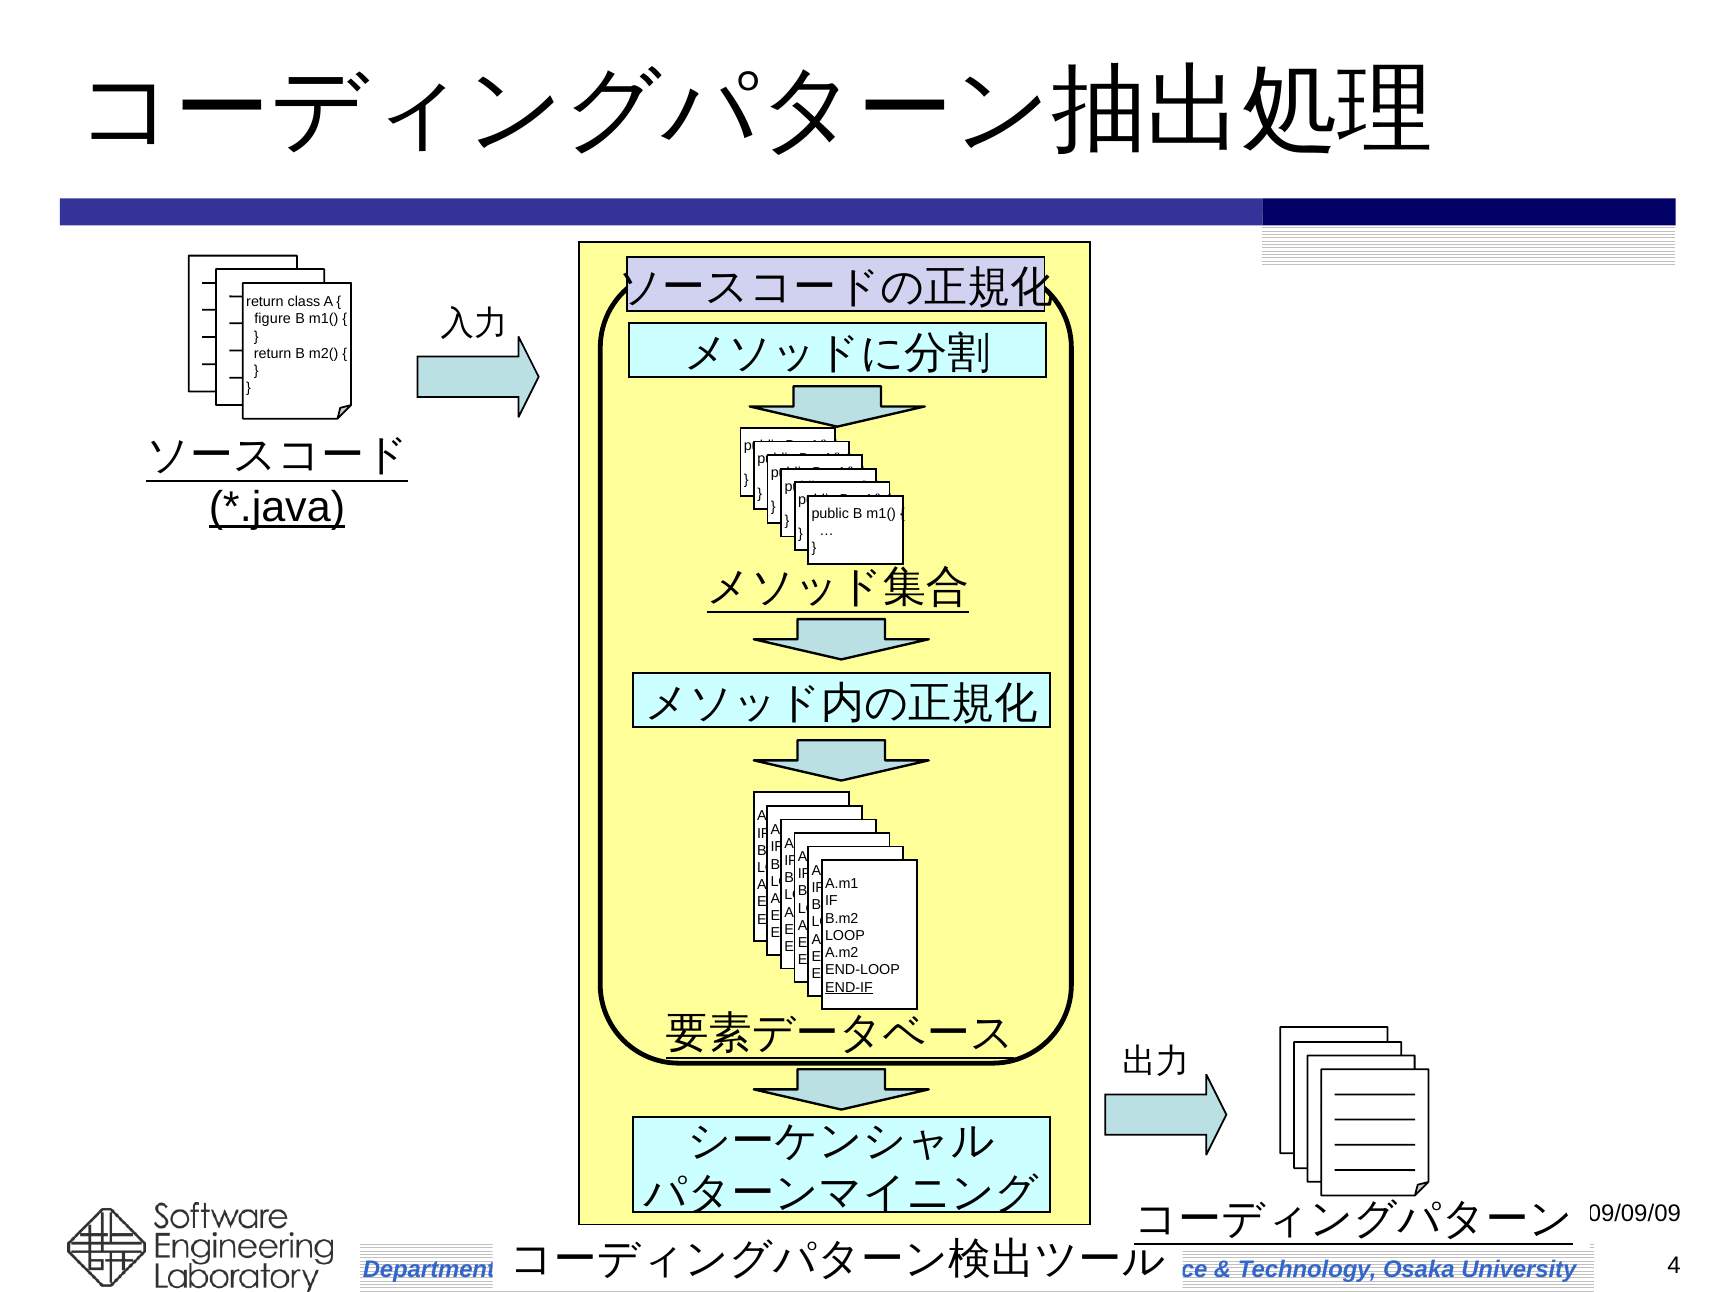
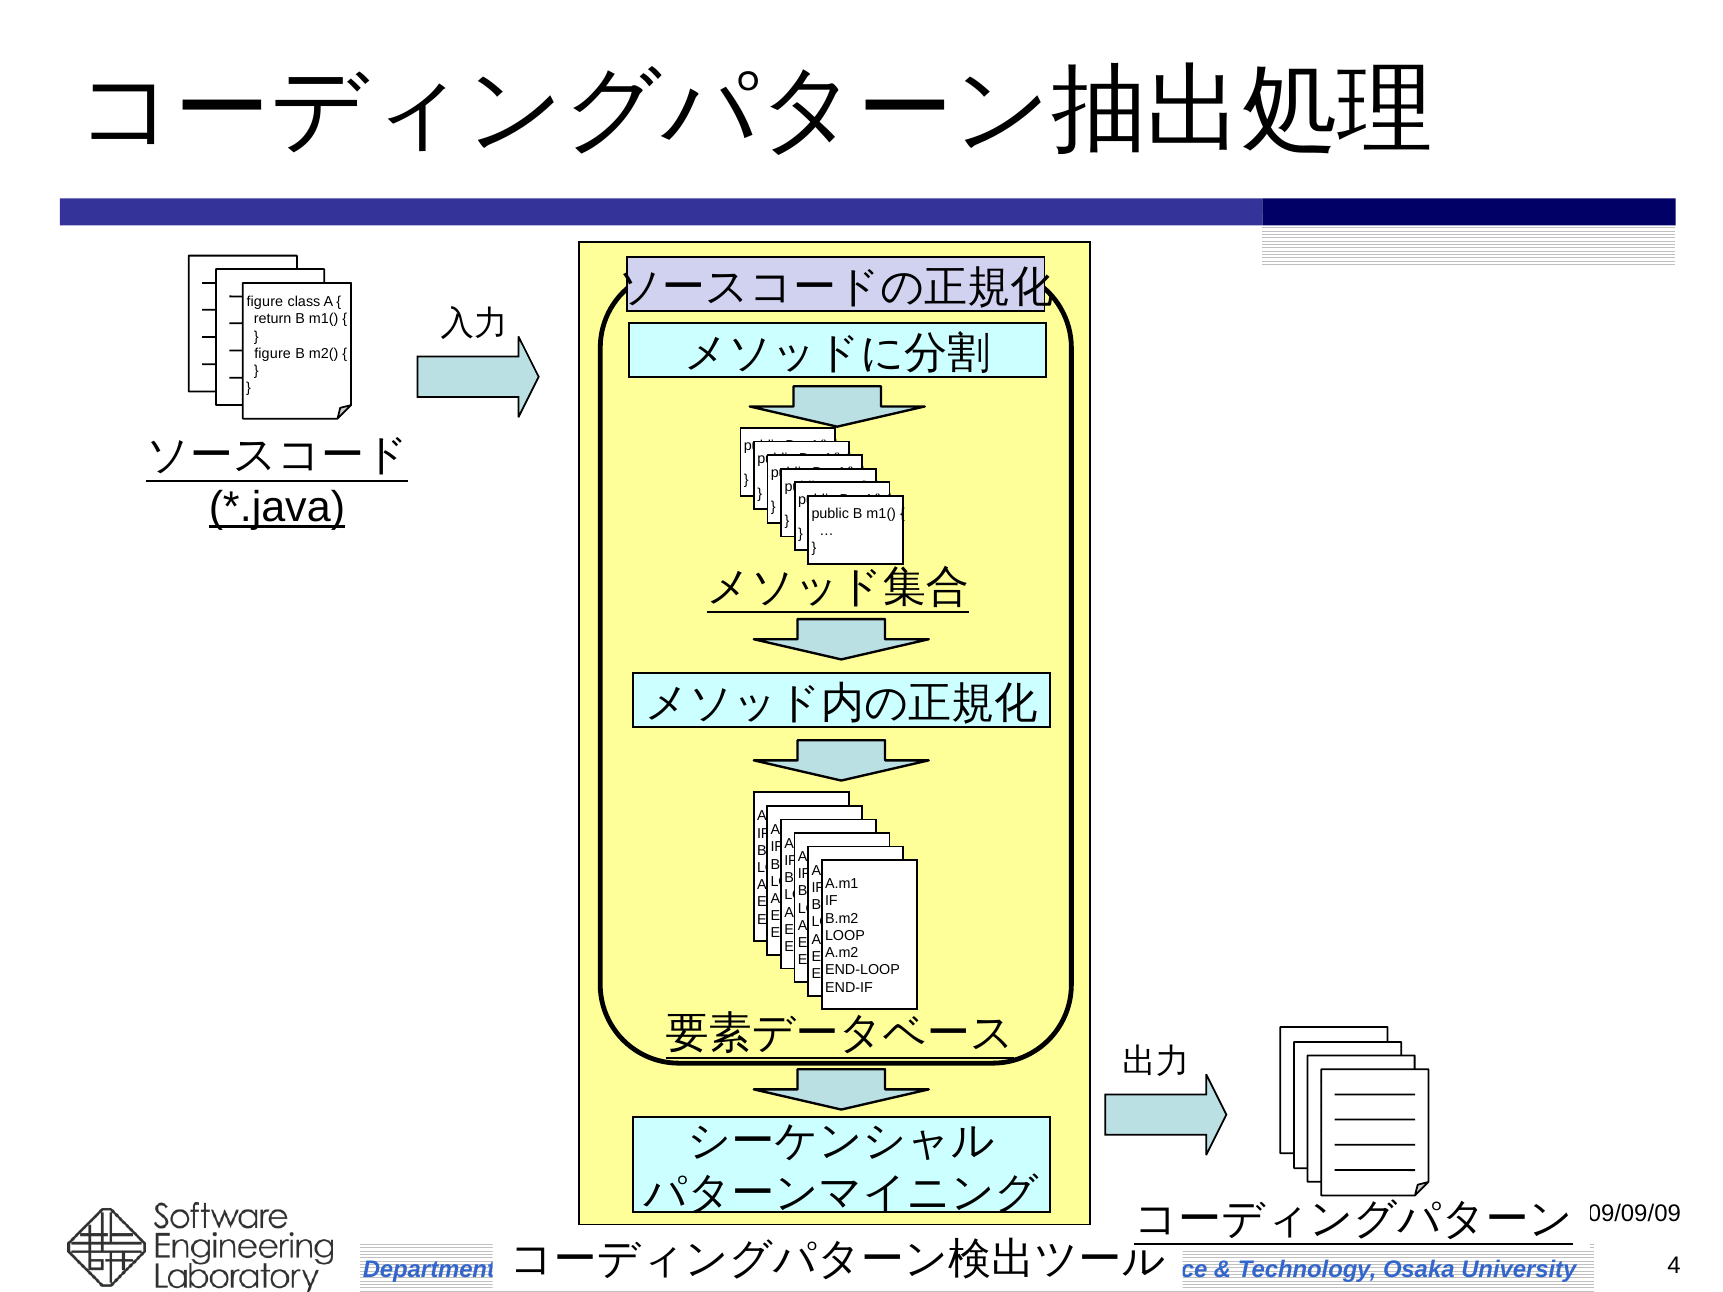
return: return -> figure (265, 302)
figure: figure -> return (273, 319)
return: return -> figure (273, 354)
END-IF underline: present -> none (849, 988)
